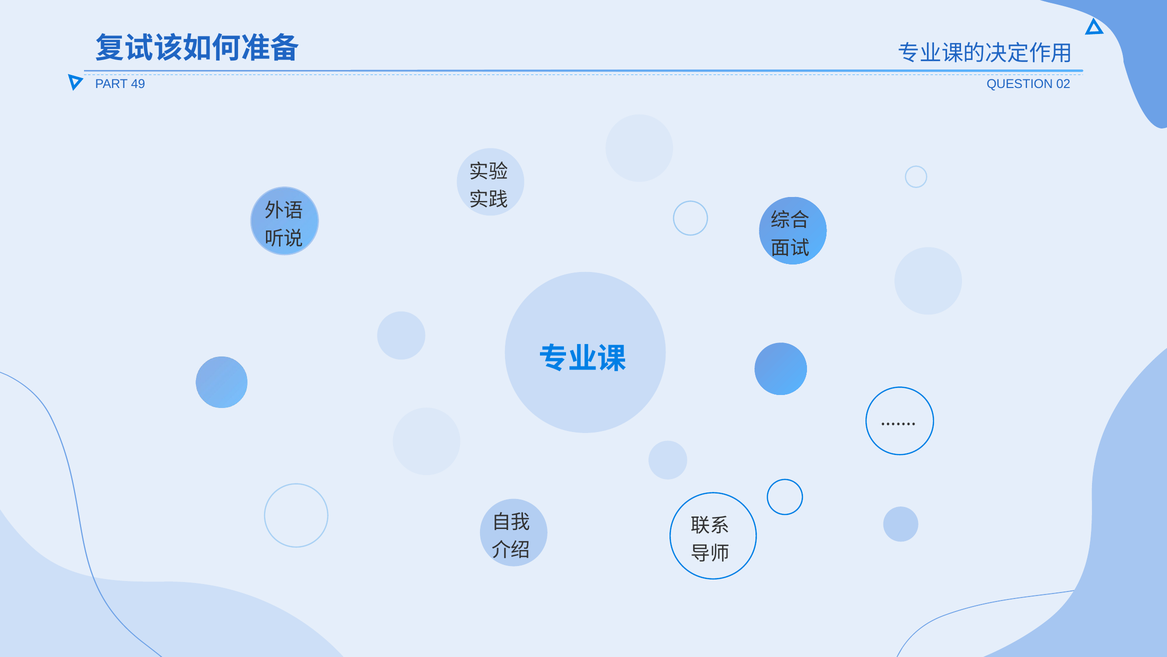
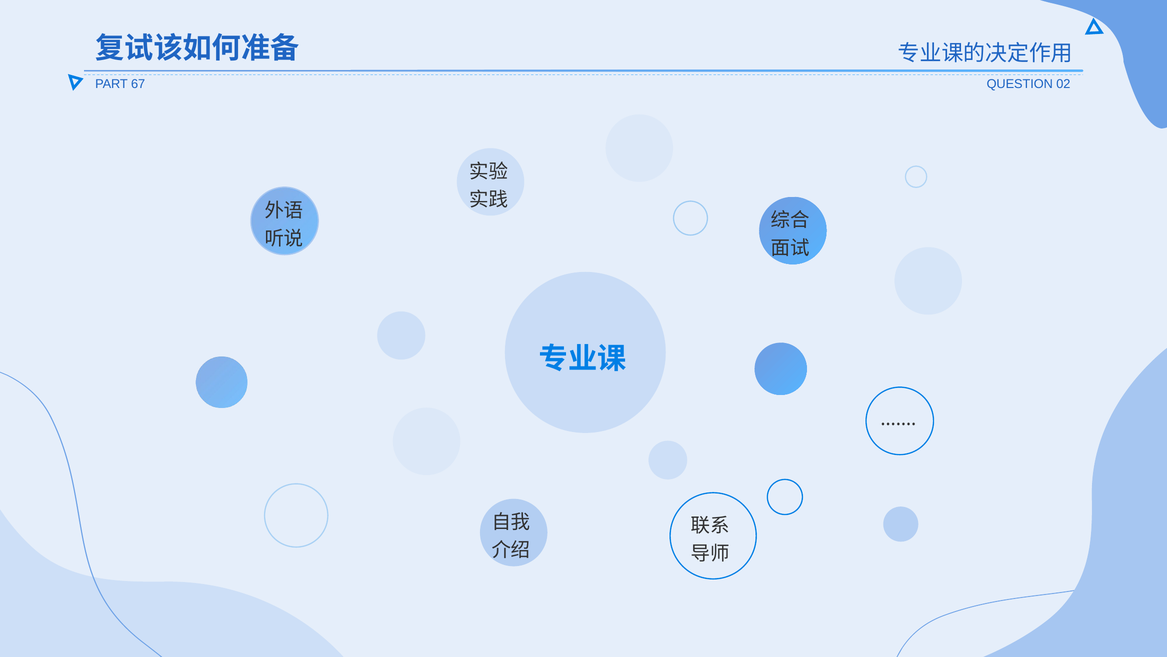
49: 49 -> 67 (138, 84)
